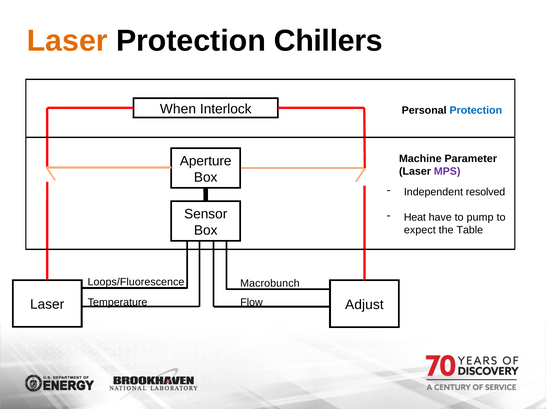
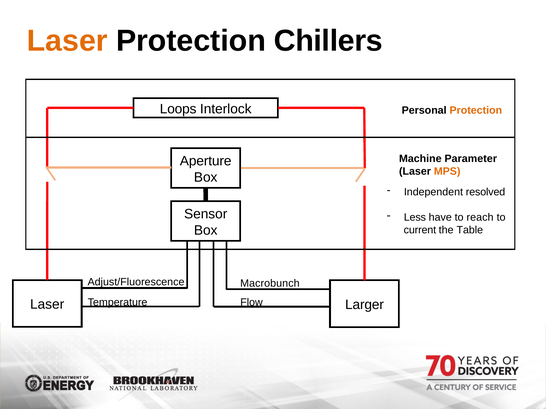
When: When -> Loops (178, 109)
Protection colour: blue -> orange (476, 111)
MPS colour: purple -> orange (447, 172)
Heat: Heat -> Less (415, 218)
pump: pump -> reach (480, 218)
expect: expect -> current (420, 230)
Loops/Fluorescence: Loops/Fluorescence -> Adjust/Fluorescence (136, 282)
Adjust: Adjust -> Larger (365, 305)
